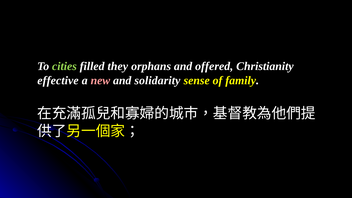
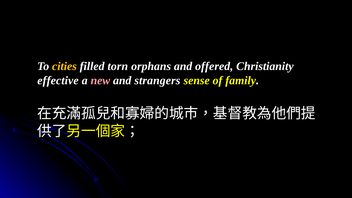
cities colour: light green -> yellow (64, 66)
they: they -> torn (118, 66)
solidarity: solidarity -> strangers (157, 80)
